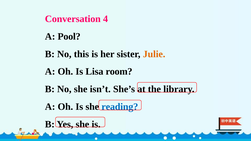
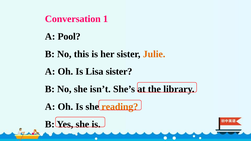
4: 4 -> 1 (106, 19)
Lisa room: room -> sister (119, 72)
reading colour: blue -> orange (120, 107)
